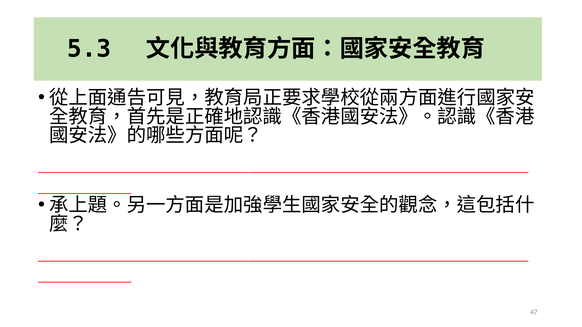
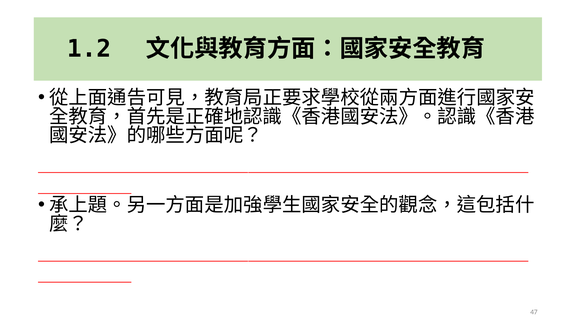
5.3: 5.3 -> 1.2 (89, 49)
